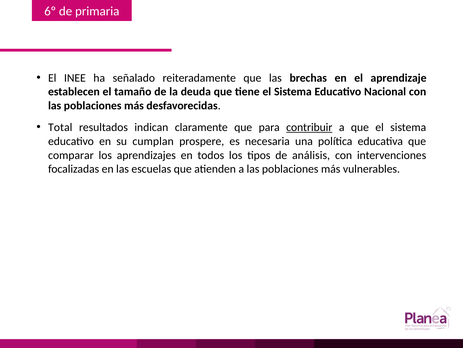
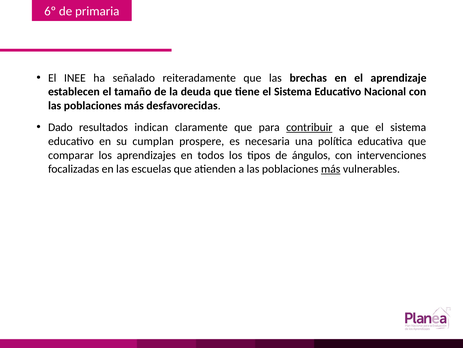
Total: Total -> Dado (60, 127)
análisis: análisis -> ángulos (311, 155)
más underline: none -> present (331, 169)
